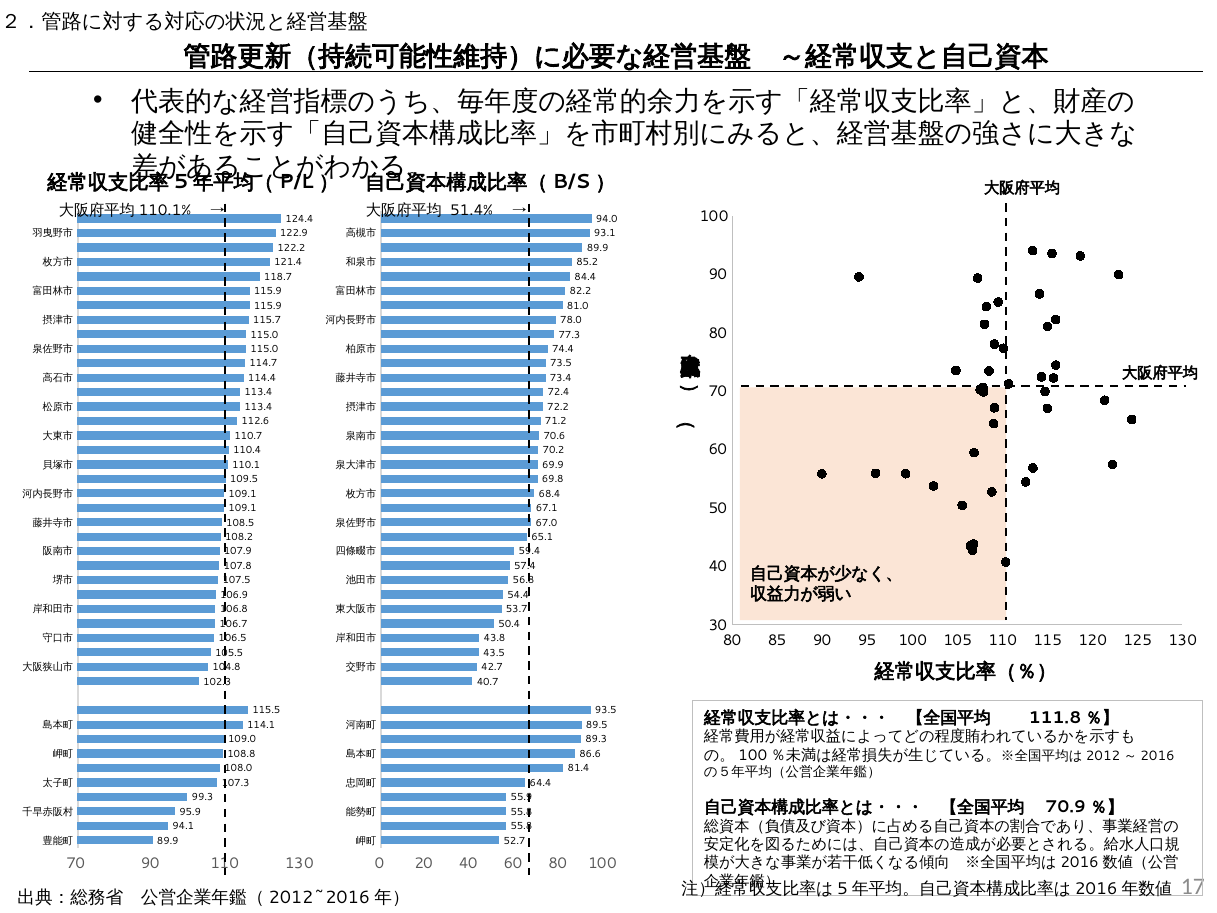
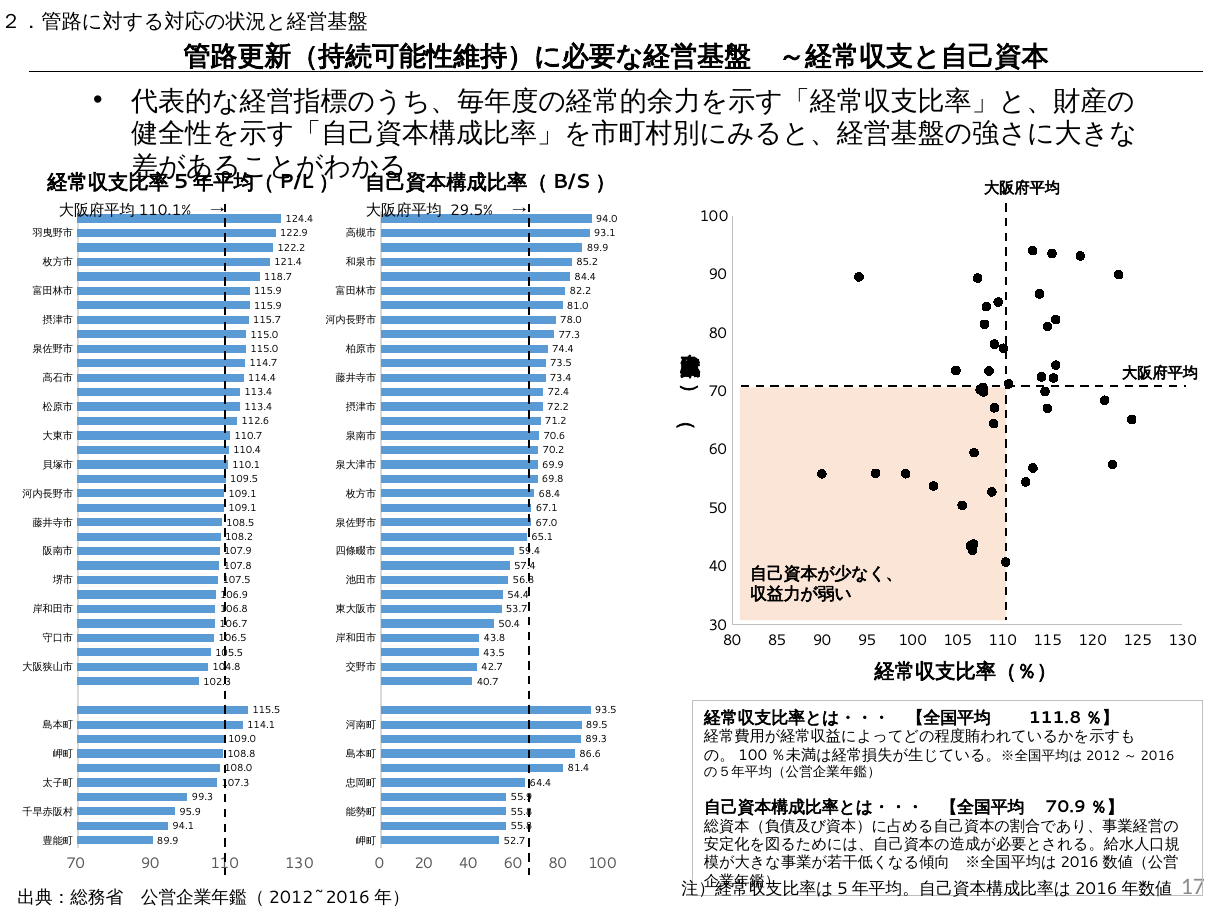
51.4%: 51.4% -> 29.5% (472, 211)
